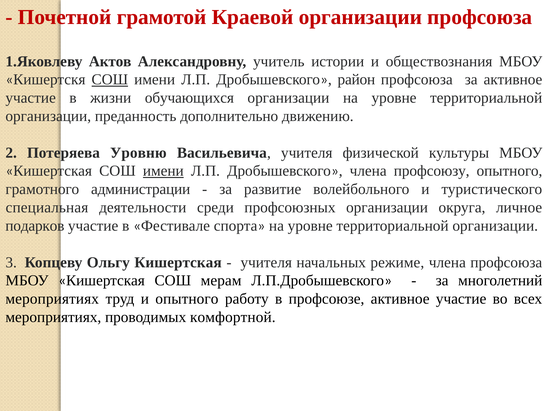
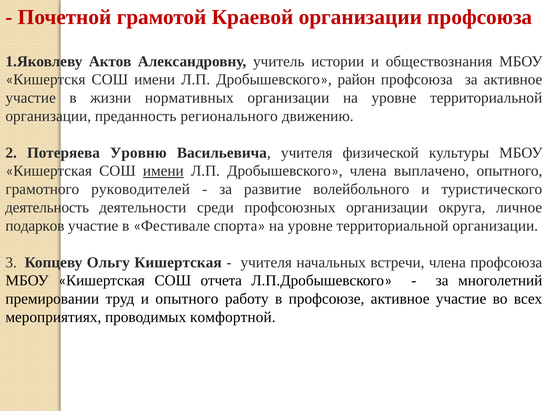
СОШ underline: present -> none (110, 80)
обучающихся: обучающихся -> нормативных (189, 98)
дополнительно: дополнительно -> регионального (229, 116)
профсоюзу: профсоюзу -> выплачено (432, 171)
администрации: администрации -> руководителей (141, 189)
специальная: специальная -> деятельность (47, 208)
режиме: режиме -> встречи (397, 262)
мерам: мерам -> отчета (221, 281)
мероприятиях: мероприятиях -> премировании (52, 299)
